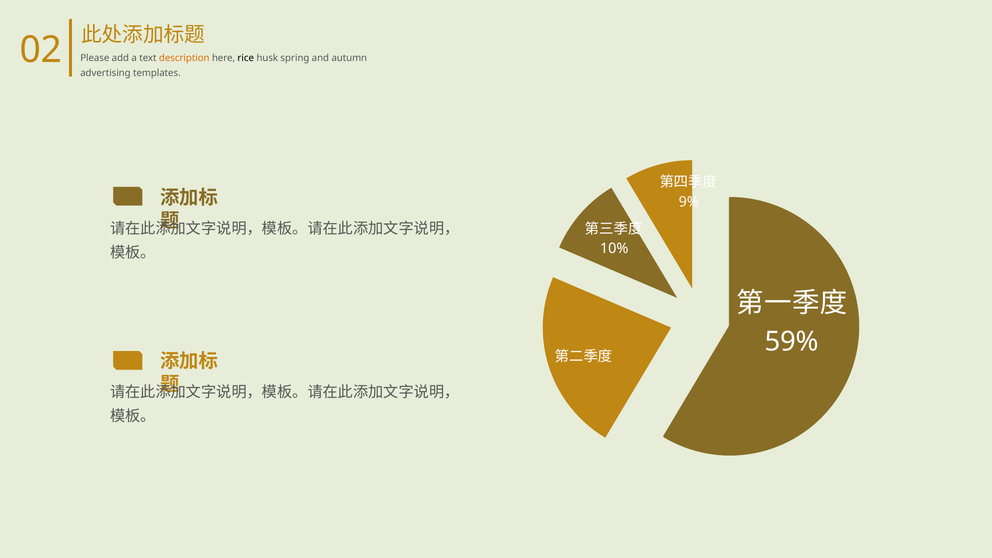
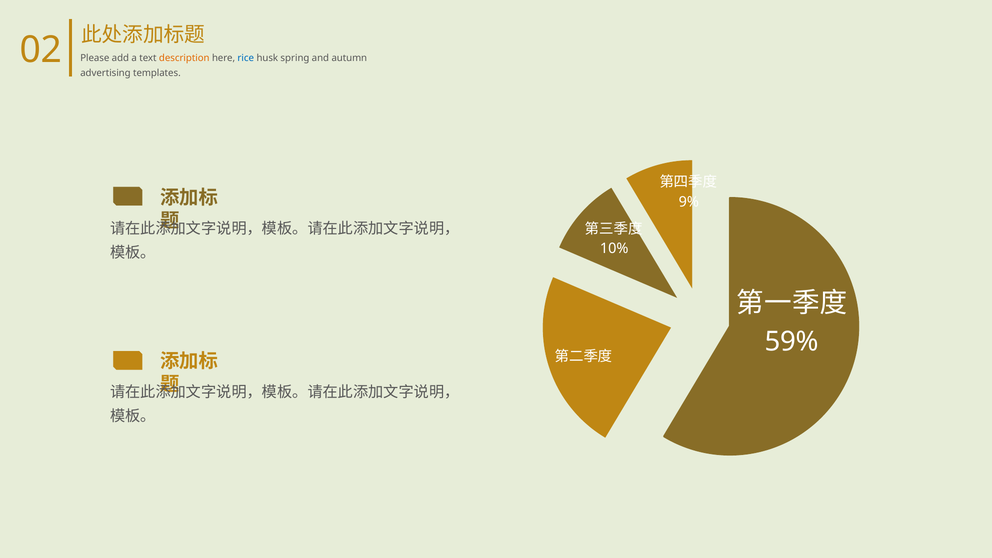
rice colour: black -> blue (246, 58)
